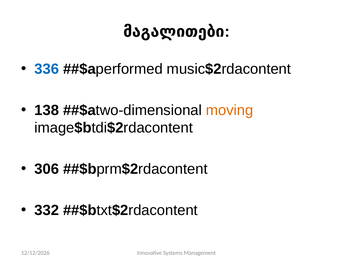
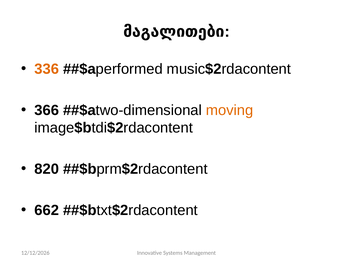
336 colour: blue -> orange (47, 69)
138: 138 -> 366 (47, 110)
306: 306 -> 820 (47, 169)
332: 332 -> 662 (47, 210)
